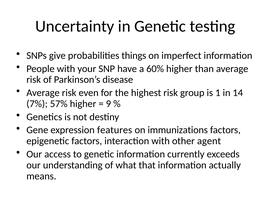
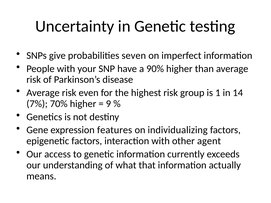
things: things -> seven (134, 56)
60%: 60% -> 90% (155, 69)
57%: 57% -> 70% (59, 104)
immunizations: immunizations -> individualizing (178, 130)
